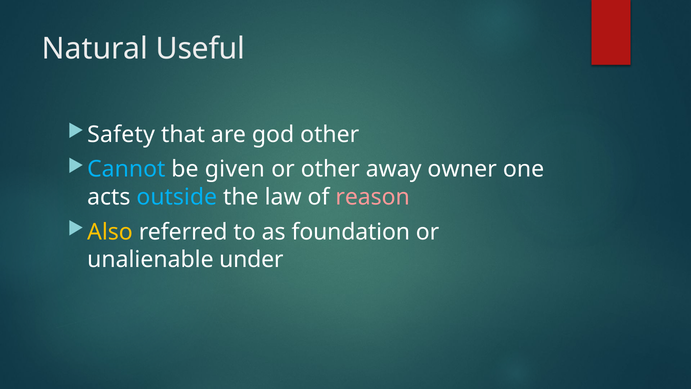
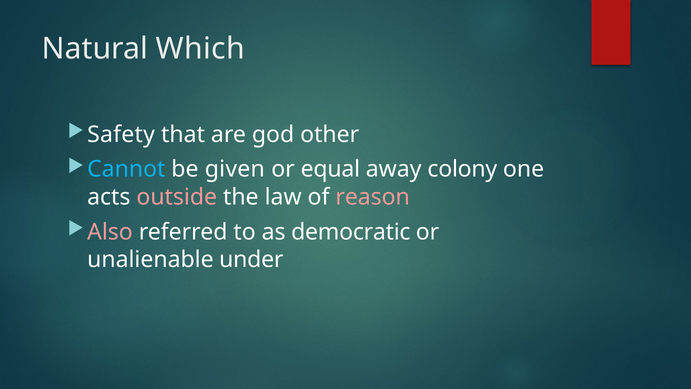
Useful: Useful -> Which (200, 49)
or other: other -> equal (330, 169)
owner: owner -> colony (462, 169)
outside colour: light blue -> pink (177, 197)
Also colour: yellow -> pink (110, 232)
foundation: foundation -> democratic (351, 232)
